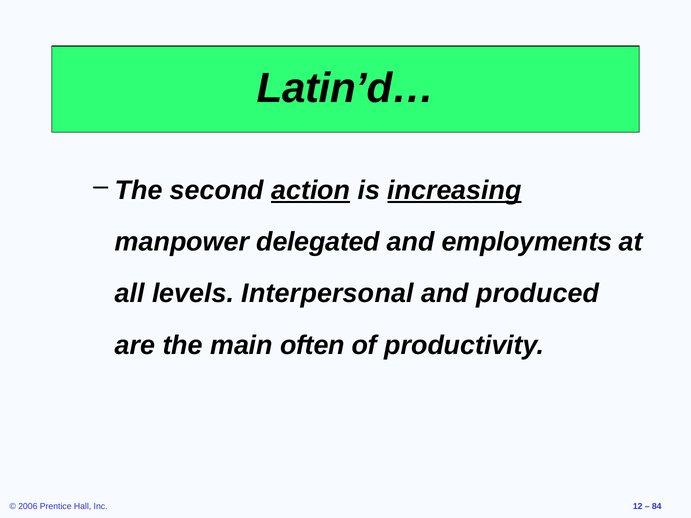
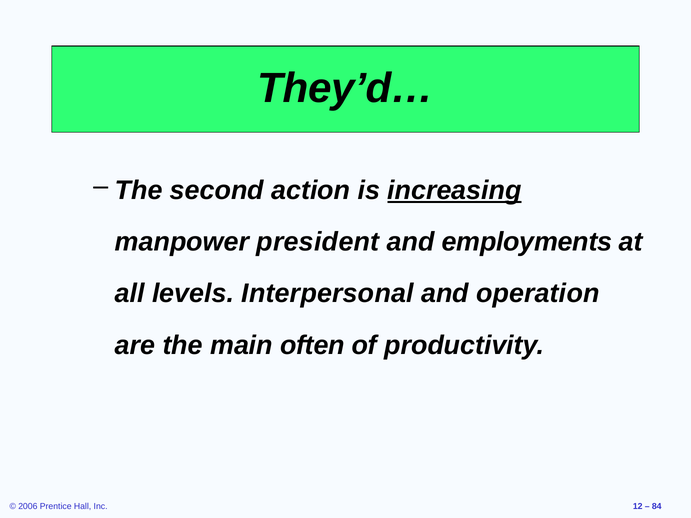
Latin’d…: Latin’d… -> They’d… (346, 88)
action underline: present -> none (311, 191)
delegated: delegated -> president (318, 242)
produced: produced -> operation (538, 294)
